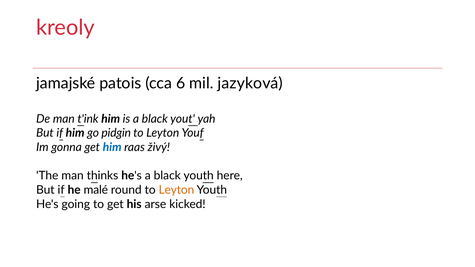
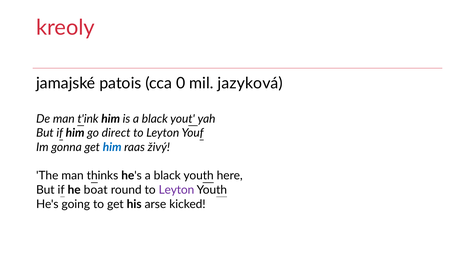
6: 6 -> 0 (181, 83)
pidgin: pidgin -> direct (116, 133)
malé: malé -> boat (96, 190)
Leyton colour: orange -> purple (176, 190)
